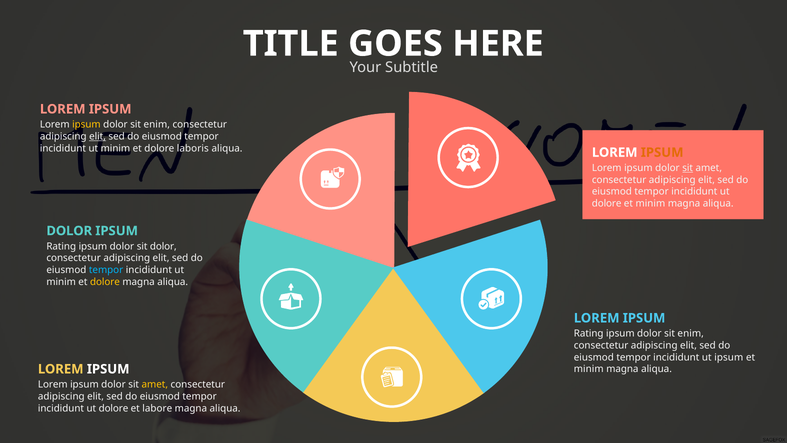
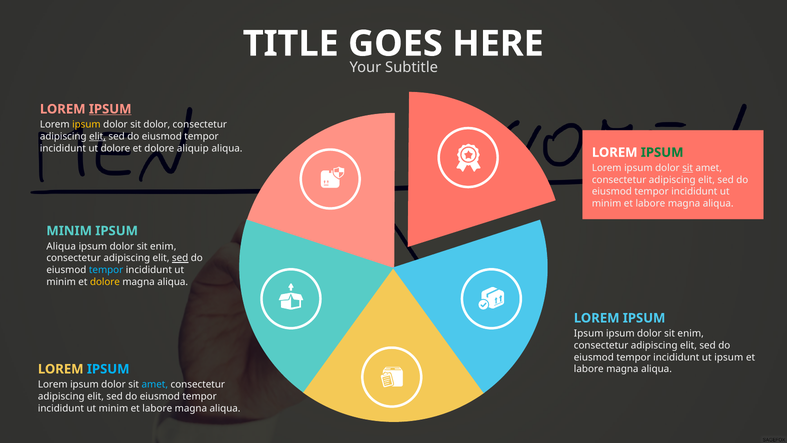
IPSUM underline: none -> present (110, 109)
enim: enim -> dolor (157, 125)
minim: minim -> dolore (115, 148)
laboris: laboris -> aliquip (193, 148)
IPSUM colour: orange -> green (662, 152)
dolore: dolore -> minim (607, 203)
minim: minim -> labore (650, 203)
DOLOR: DOLOR -> MINIM (69, 231)
Rating: Rating -> Aliqua (61, 246)
dolor: dolor -> enim (163, 246)
sed underline: none -> present (180, 258)
Rating: Rating -> Ipsum (589, 333)
minim: minim -> labore (589, 369)
IPSUM colour: white -> light blue (108, 369)
amet colour: yellow -> light blue (155, 384)
dolore: dolore -> minim (113, 408)
